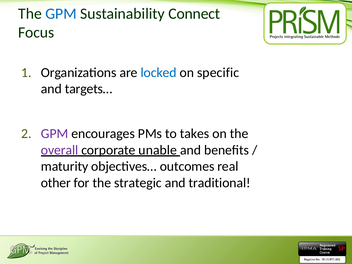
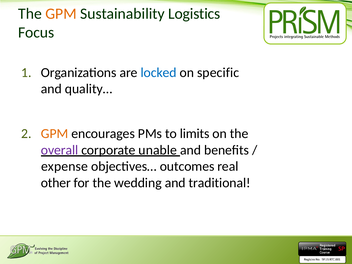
GPM colour: blue -> orange (61, 14)
Connect: Connect -> Logistics (194, 14)
targets…: targets… -> quality… (89, 89)
GPM colour: purple -> orange (55, 134)
takes: takes -> limits (195, 134)
maturity: maturity -> expense (64, 166)
strategic: strategic -> wedding (138, 183)
